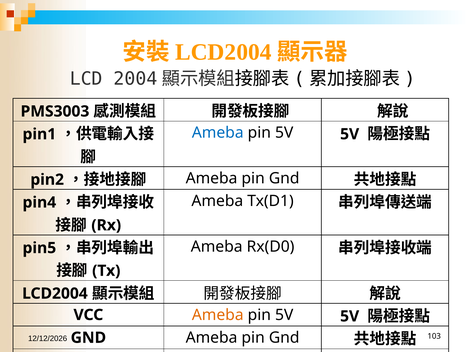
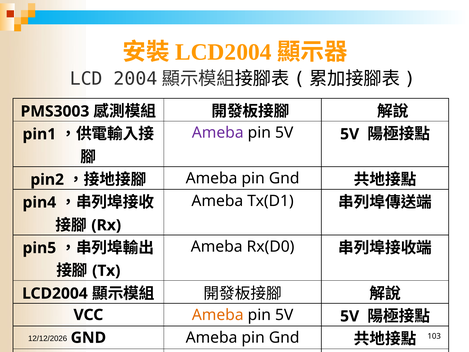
Ameba colour: blue -> purple (218, 133)
